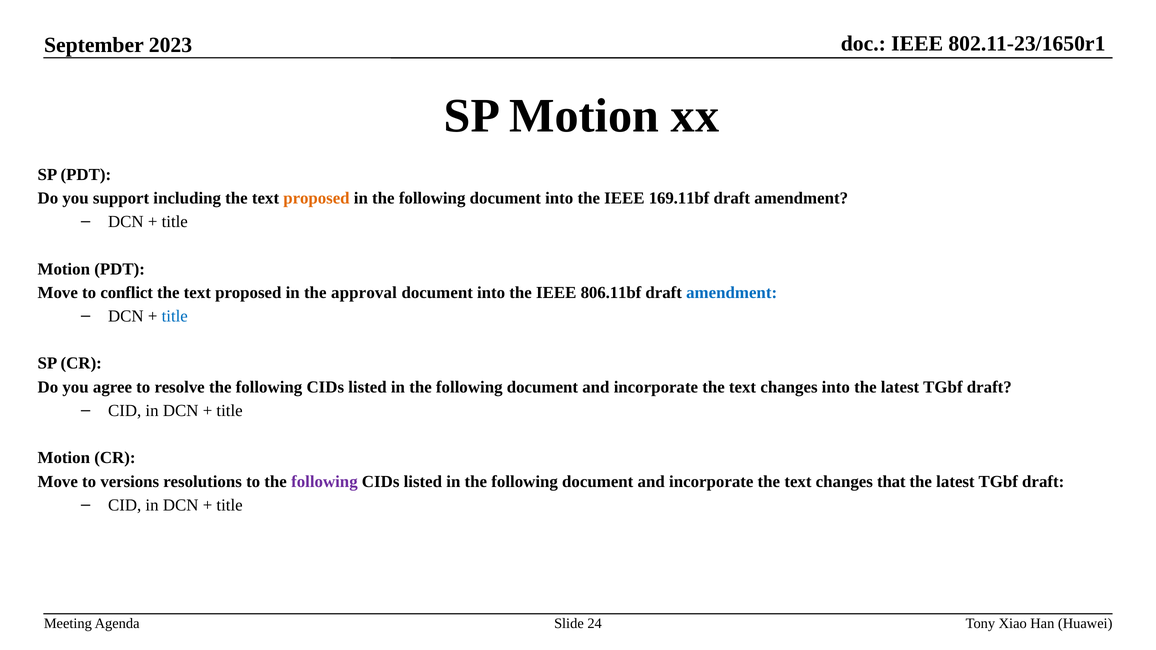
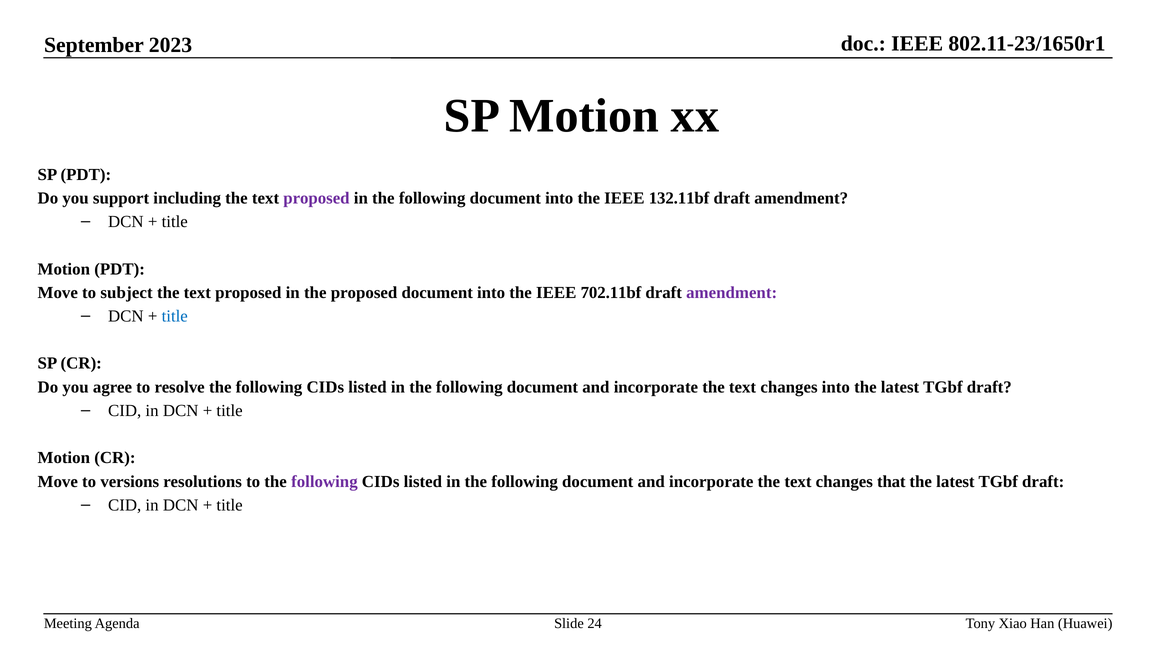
proposed colour: orange -> purple (316, 198)
169.11bf: 169.11bf -> 132.11bf (679, 198)
conflict: conflict -> subject (127, 293)
the approval: approval -> proposed (364, 293)
806.11bf: 806.11bf -> 702.11bf (611, 293)
amendment colour: blue -> purple (732, 293)
